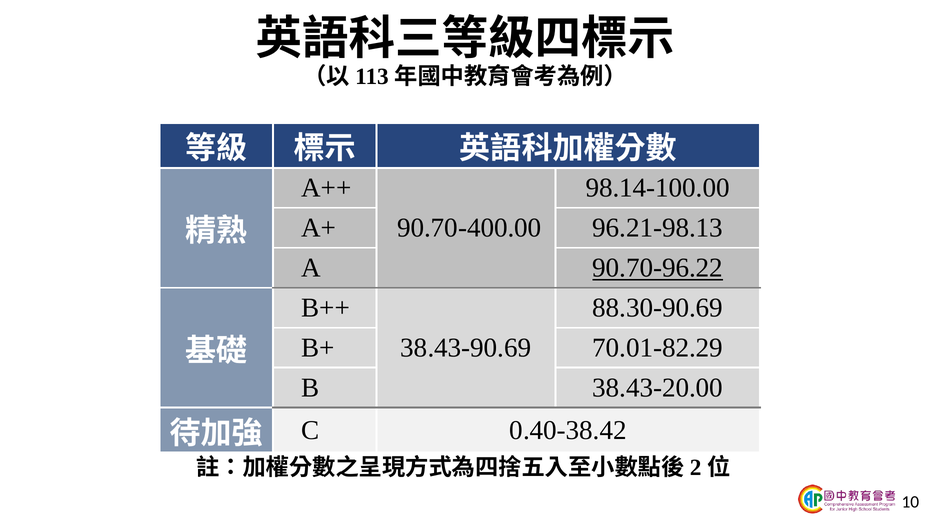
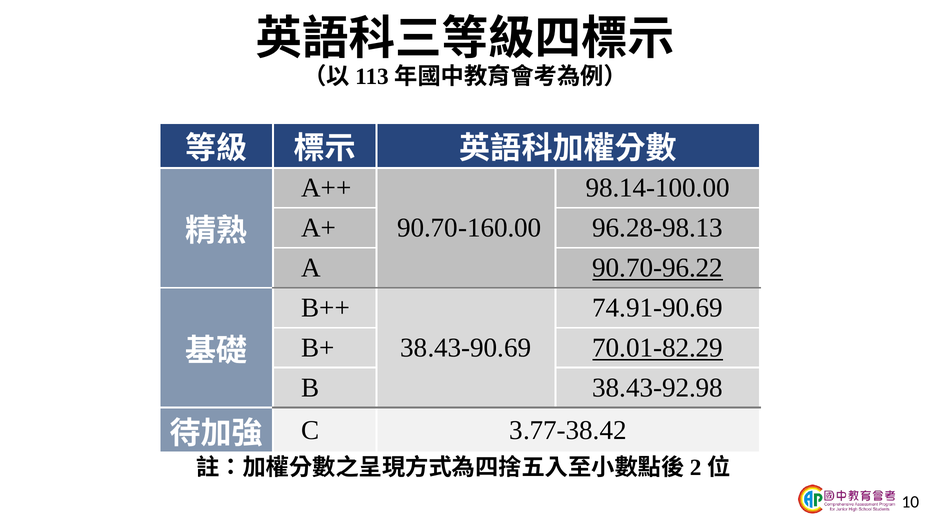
90.70-400.00: 90.70-400.00 -> 90.70-160.00 (469, 228)
96.21-98.13: 96.21-98.13 -> 96.28-98.13 (658, 228)
88.30-90.69: 88.30-90.69 -> 74.91-90.69 (658, 308)
70.01-82.29 underline: none -> present (658, 348)
38.43-20.00: 38.43-20.00 -> 38.43-92.98 (658, 388)
0.40-38.42: 0.40-38.42 -> 3.77-38.42 (568, 430)
